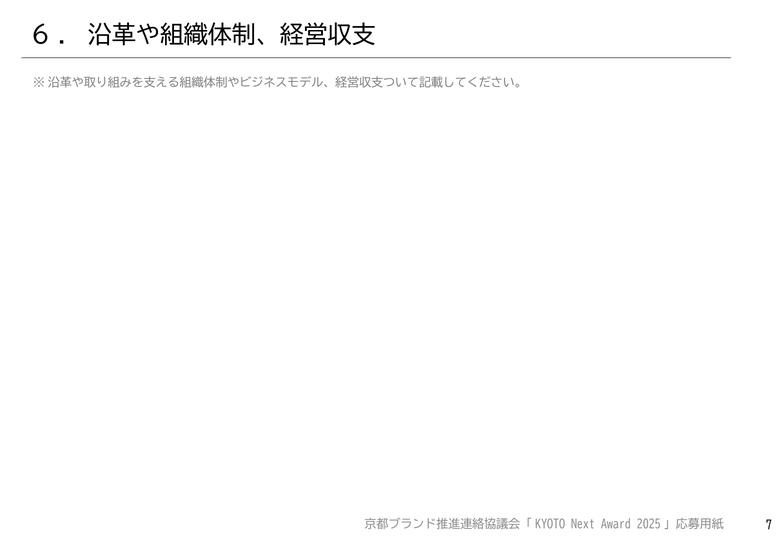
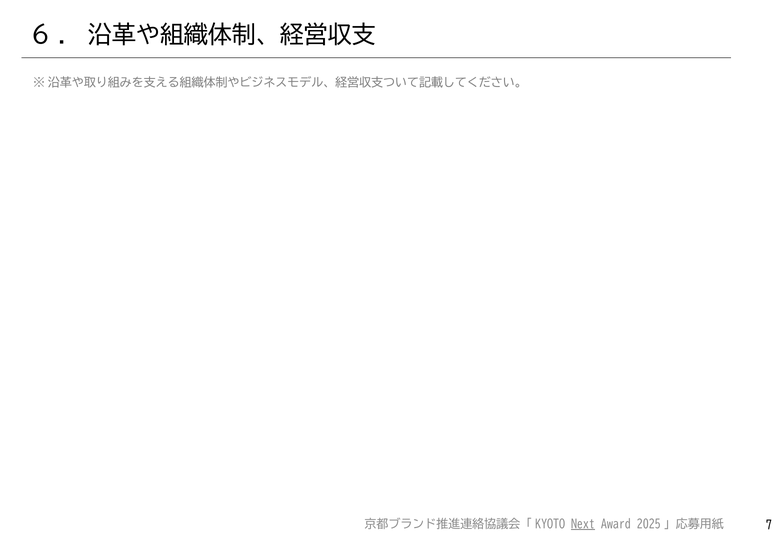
Next underline: none -> present (583, 525)
